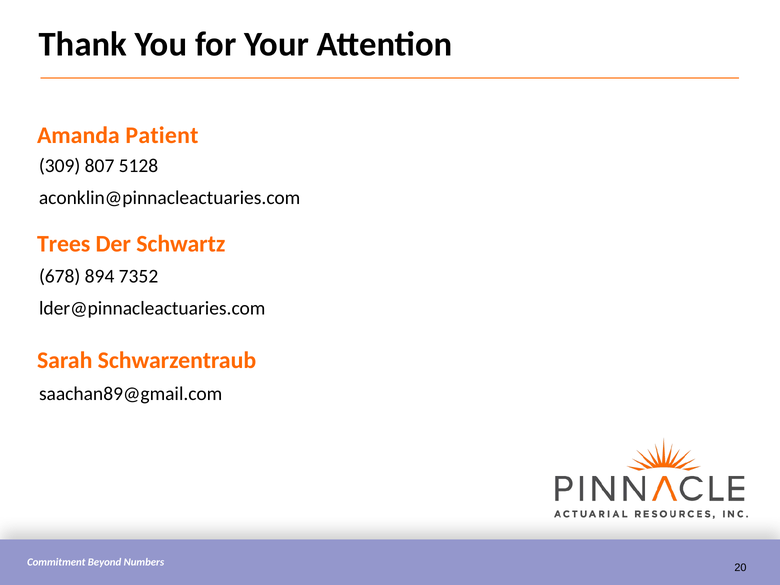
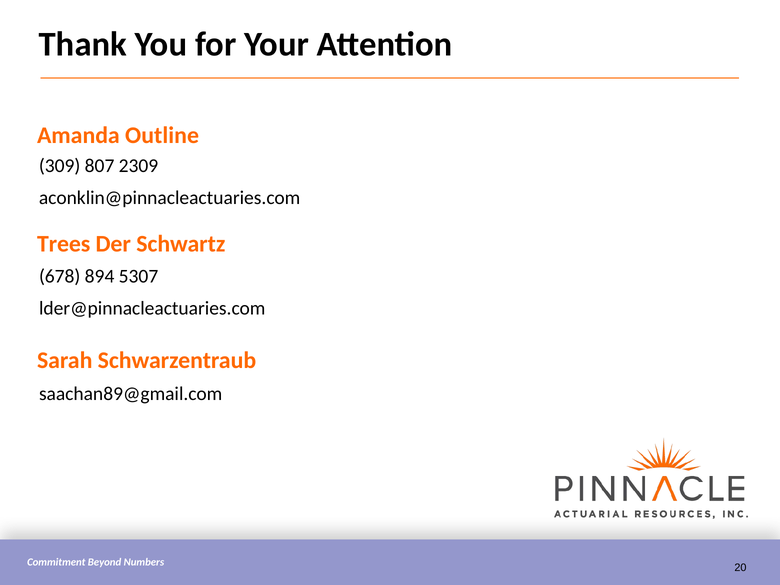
Patient: Patient -> Outline (162, 135)
5128: 5128 -> 2309 (138, 166)
7352: 7352 -> 5307 (138, 276)
